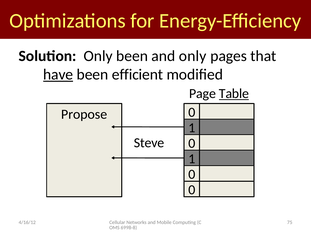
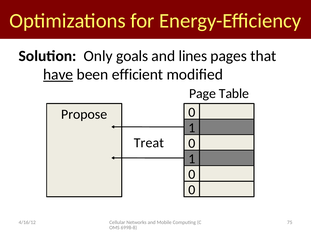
Only been: been -> goals (132, 56)
and only: only -> lines (193, 56)
Table underline: present -> none (234, 94)
Steve: Steve -> Treat (149, 143)
